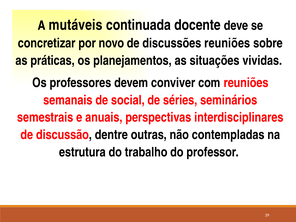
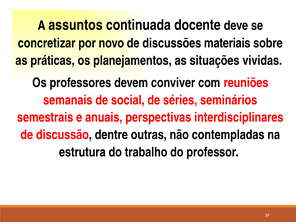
mutáveis: mutáveis -> assuntos (76, 25)
discussões reuniões: reuniões -> materiais (227, 43)
